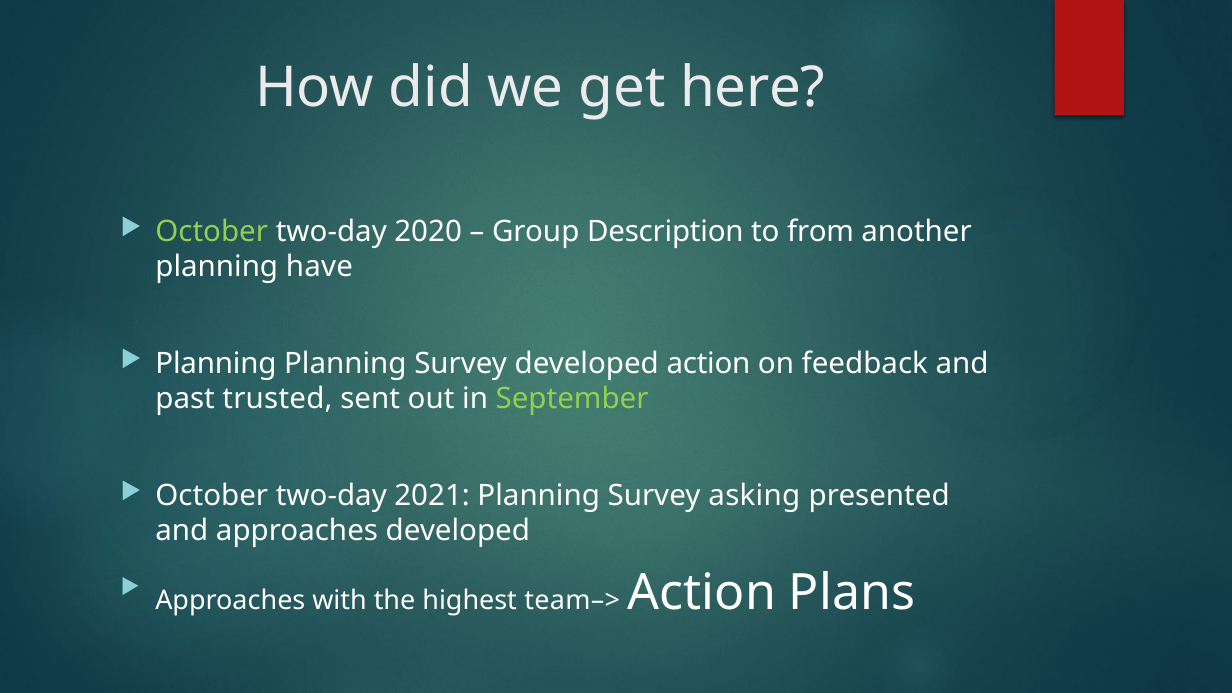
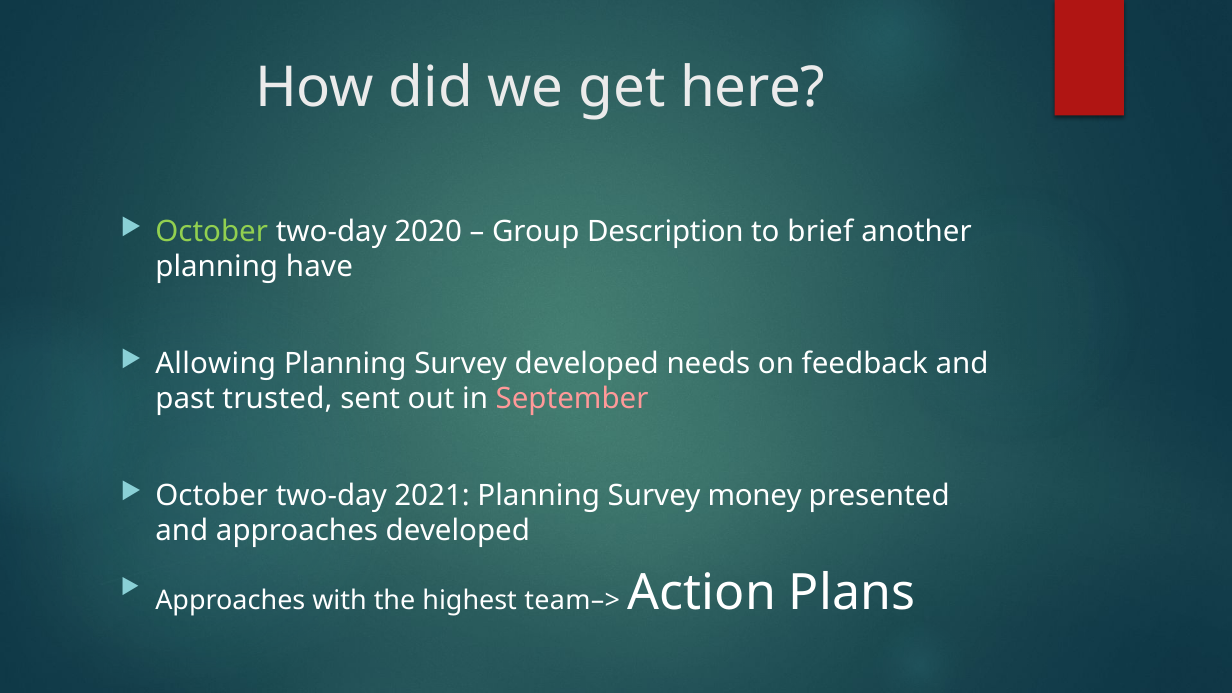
from: from -> brief (820, 232)
Planning: Planning -> Allowing (216, 364)
developed action: action -> needs (708, 364)
September colour: light green -> pink (572, 399)
asking: asking -> money (755, 496)
